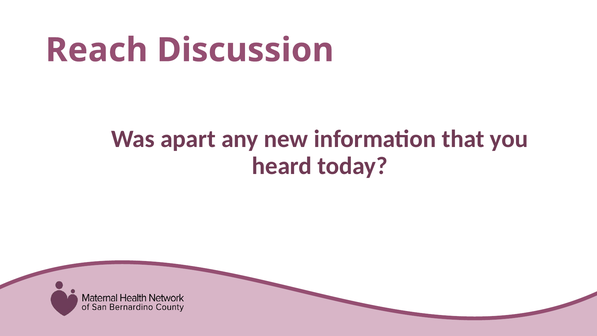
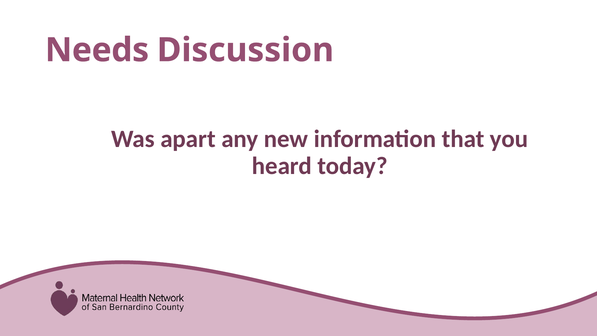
Reach: Reach -> Needs (97, 50)
